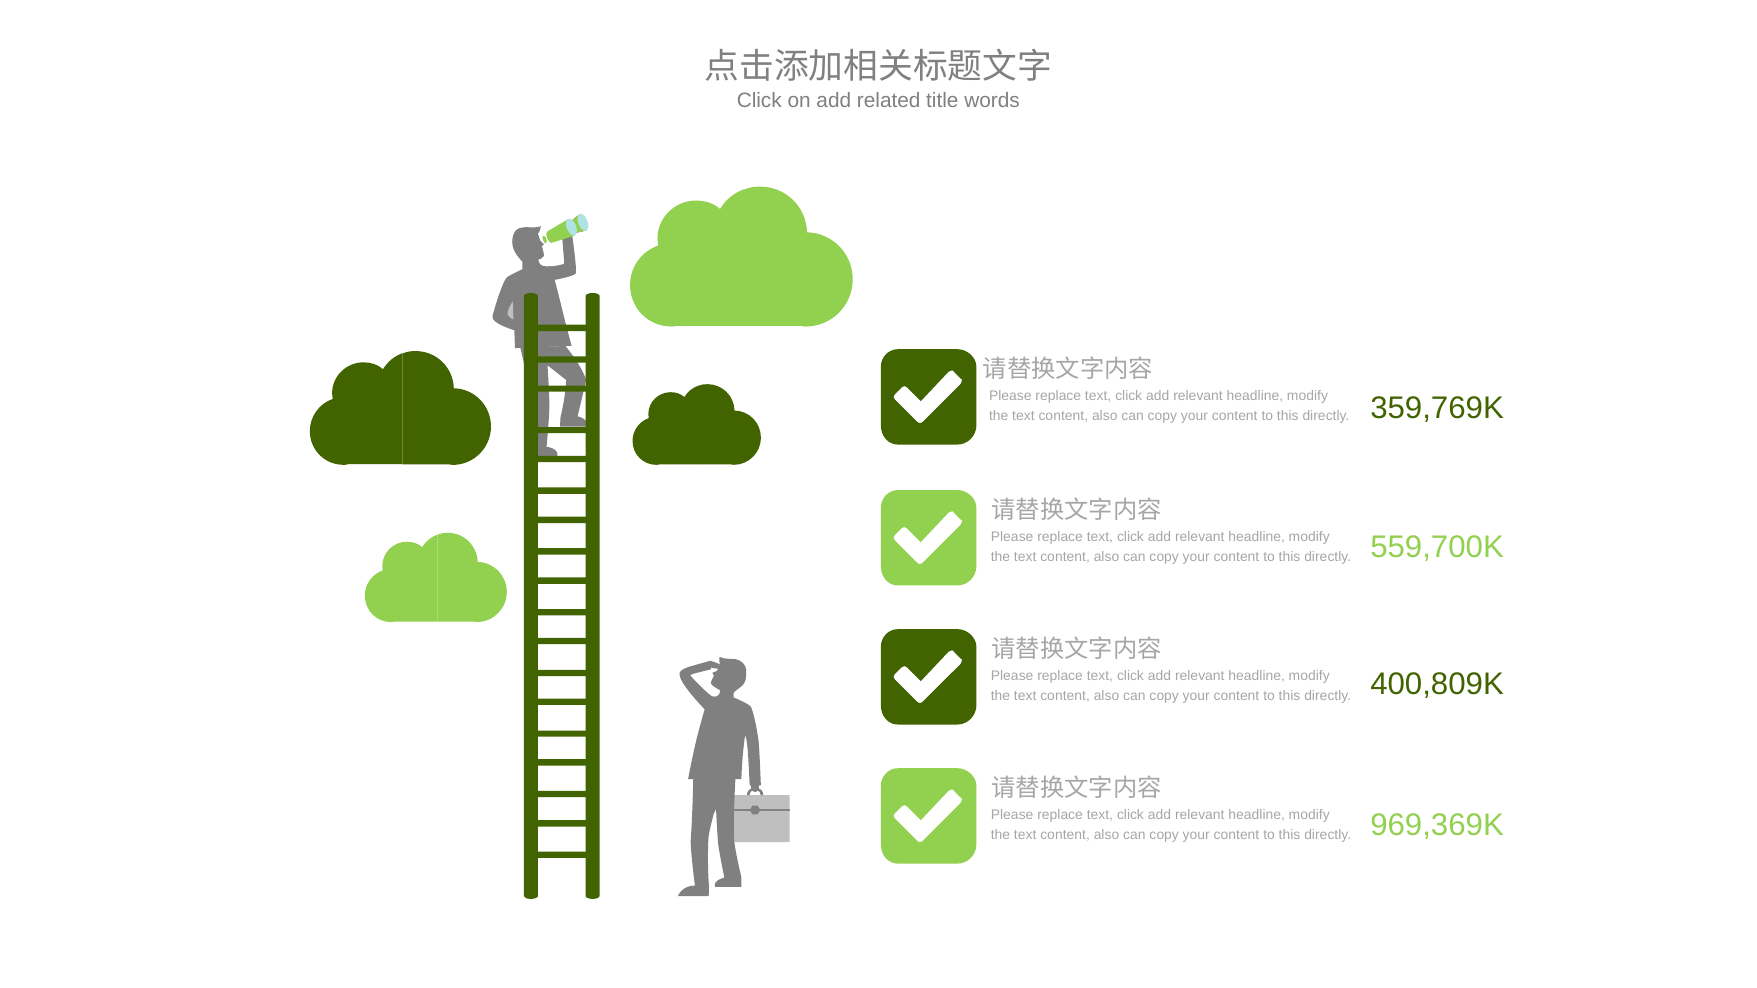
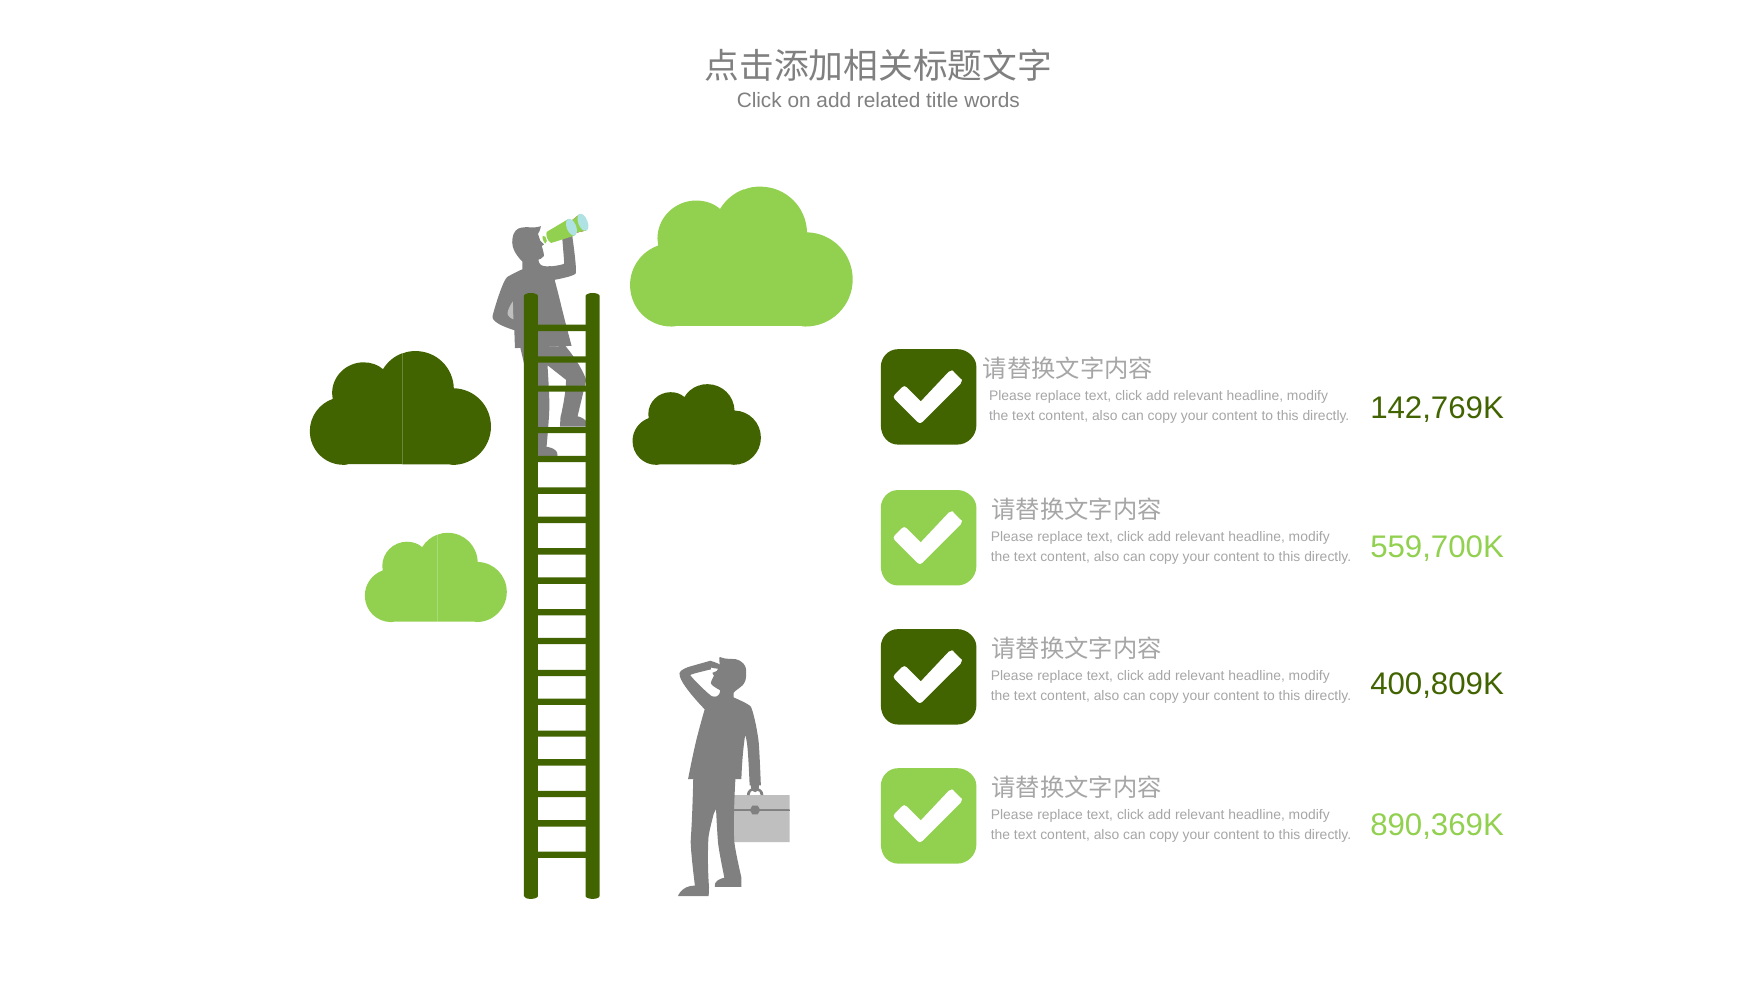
359,769K: 359,769K -> 142,769K (1437, 409)
969,369K: 969,369K -> 890,369K (1437, 826)
